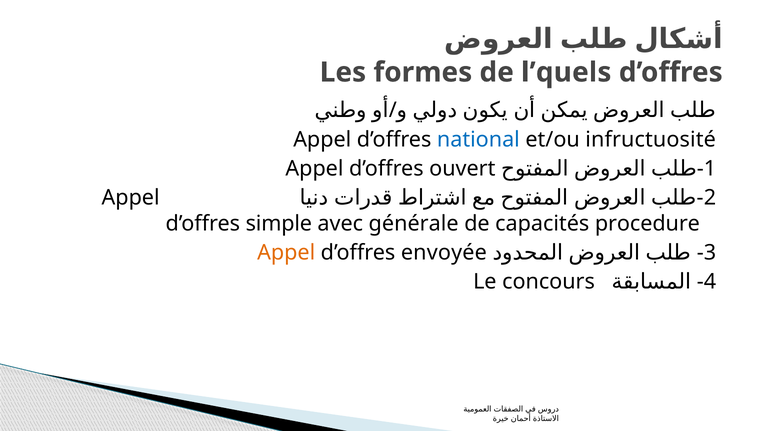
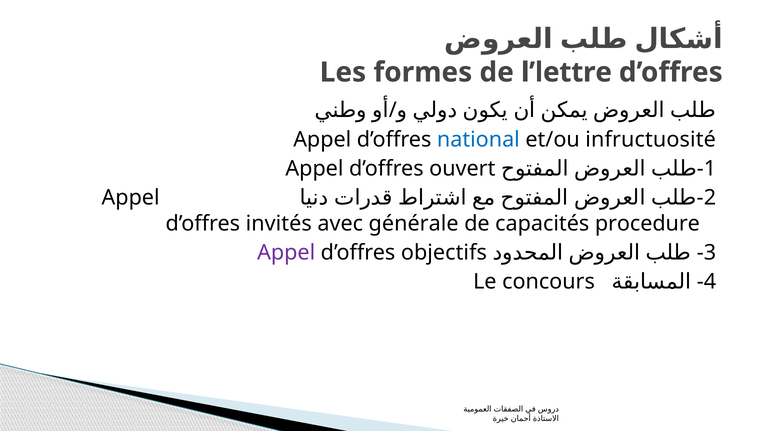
l’quels: l’quels -> l’lettre (566, 72)
simple: simple -> invités (279, 224)
Appel colour: orange -> purple (286, 253)
envoyée: envoyée -> objectifs (444, 253)
